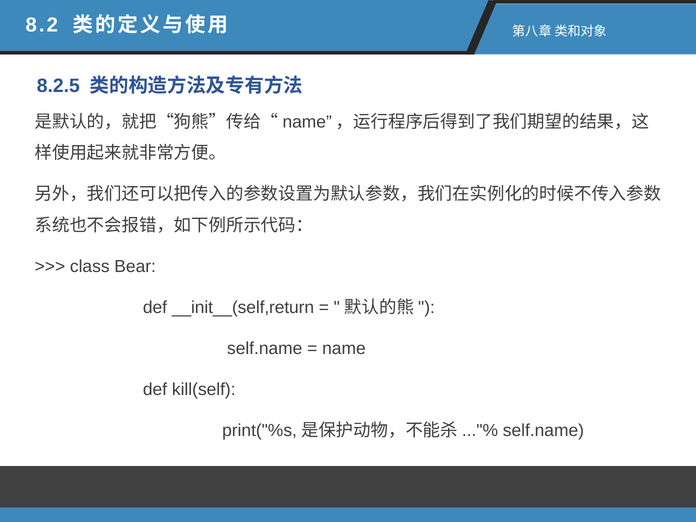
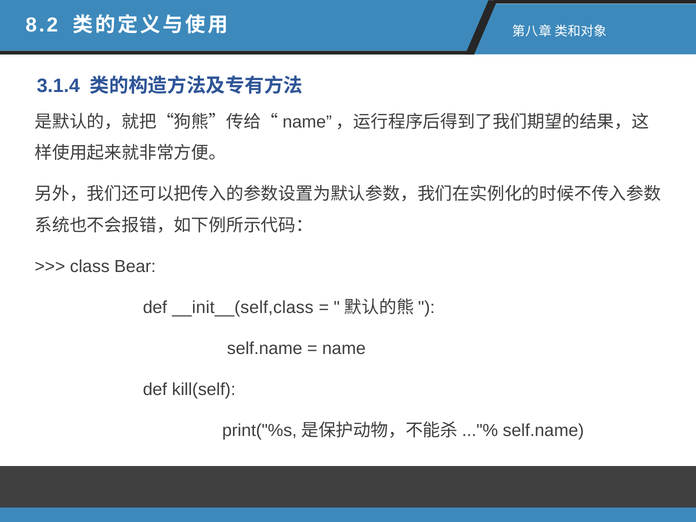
8.2.5: 8.2.5 -> 3.1.4 (58, 86)
__init__(self,return: __init__(self,return -> __init__(self,class (243, 307)
